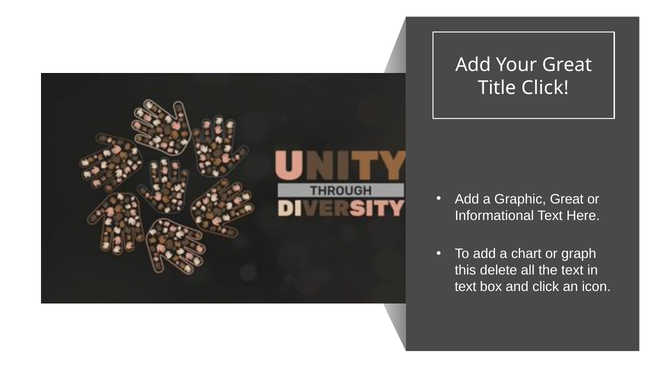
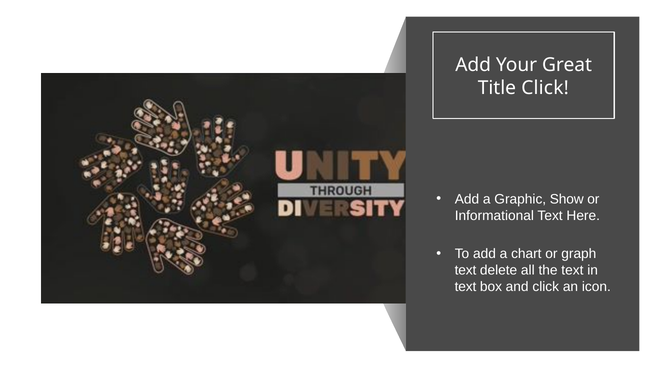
Graphic Great: Great -> Show (567, 199)
this: this -> text (466, 271)
